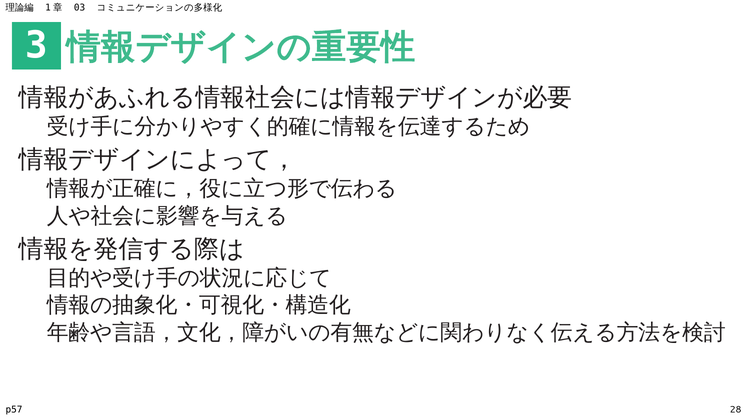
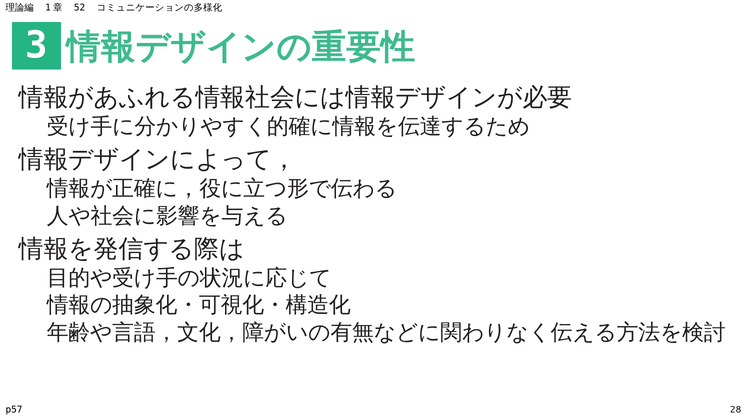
03: 03 -> 52 (80, 8)
